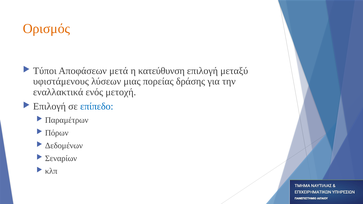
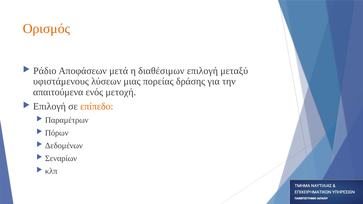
Τύποι: Τύποι -> Ράδιο (45, 71)
κατεύθυνση: κατεύθυνση -> διαθέσιμων (161, 71)
εναλλακτικά: εναλλακτικά -> απαιτούμενα (58, 92)
επίπεδο colour: blue -> orange (97, 107)
